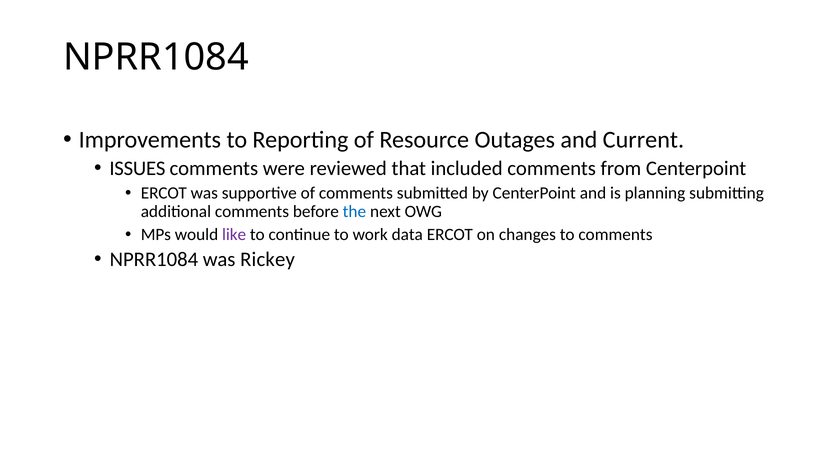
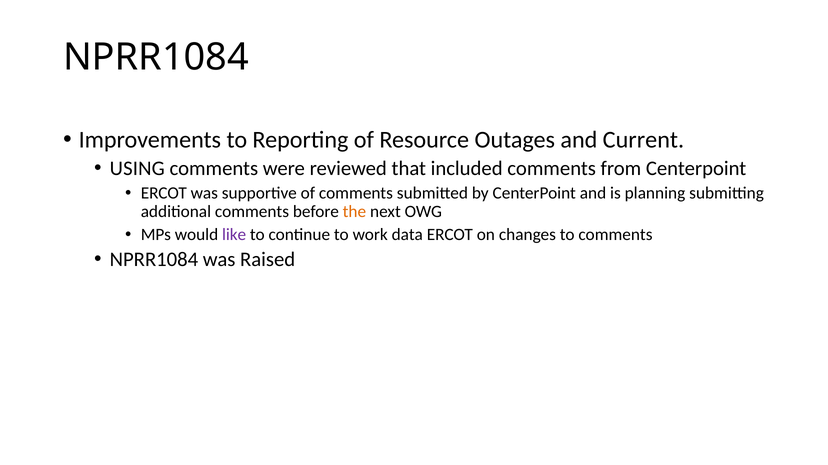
ISSUES: ISSUES -> USING (137, 169)
the colour: blue -> orange (354, 212)
Rickey: Rickey -> Raised (268, 260)
